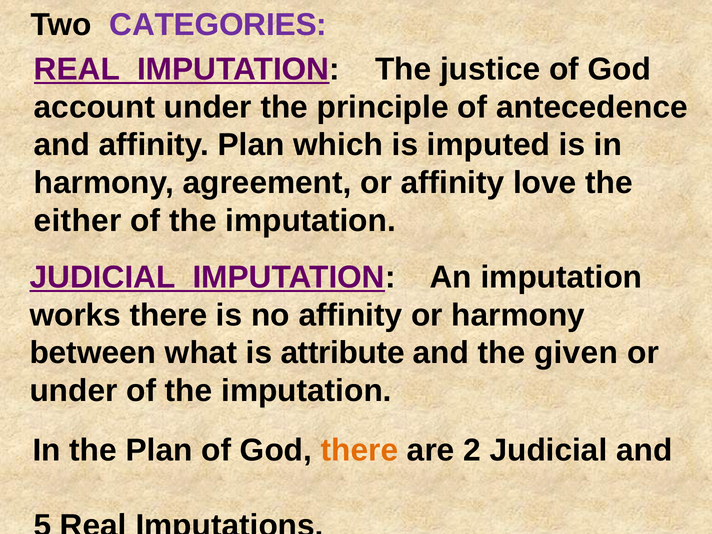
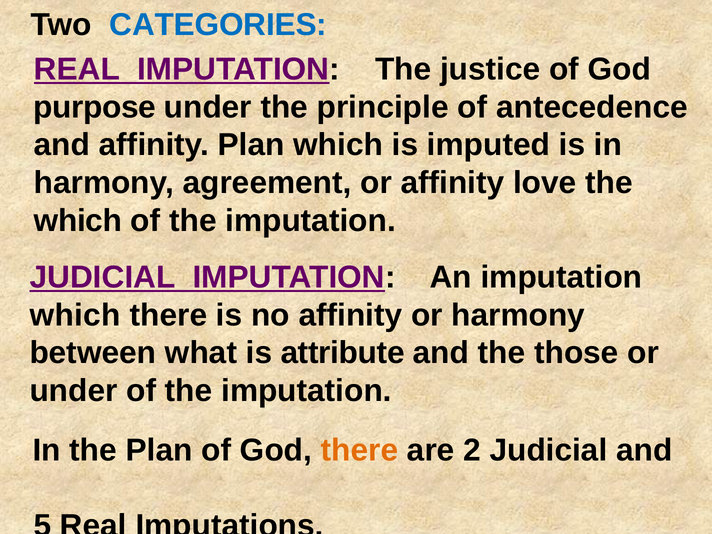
CATEGORIES colour: purple -> blue (218, 25)
account: account -> purpose (95, 107)
either: either -> which (78, 221)
works: works -> which (75, 315)
given: given -> those (576, 353)
